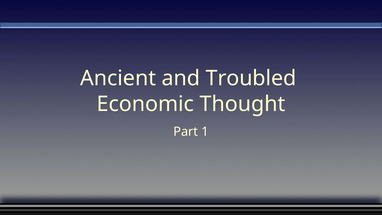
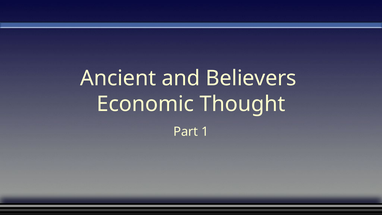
Troubled: Troubled -> Believers (251, 78)
